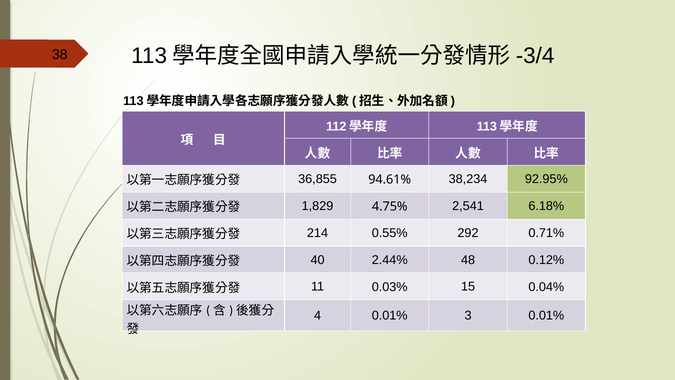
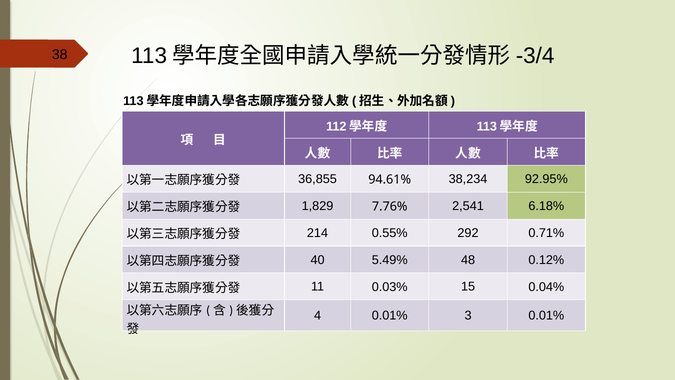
4.75%: 4.75% -> 7.76% (390, 207)
2.44%: 2.44% -> 5.49% (390, 260)
